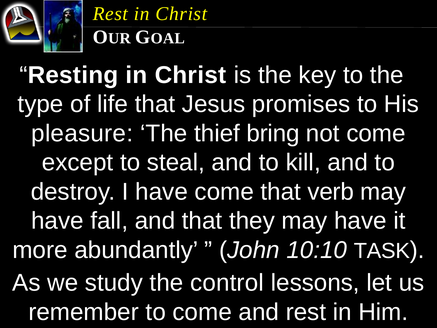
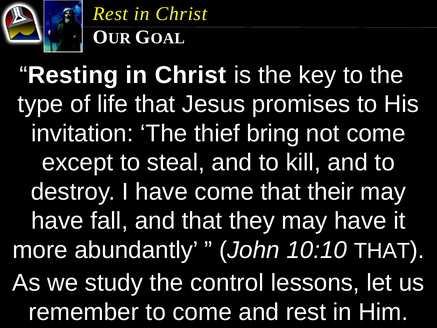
pleasure: pleasure -> invitation (82, 133)
verb: verb -> their (331, 192)
10:10 TASK: TASK -> THAT (382, 251)
